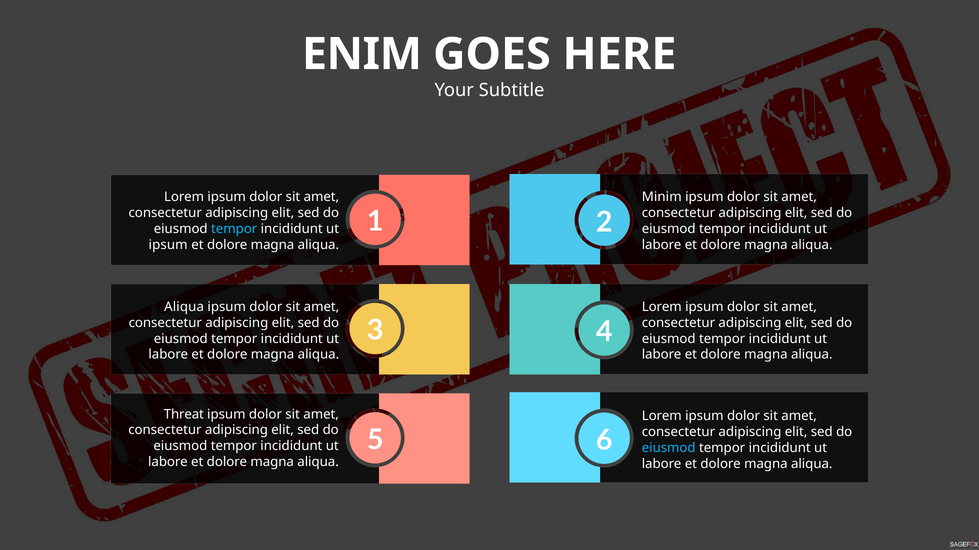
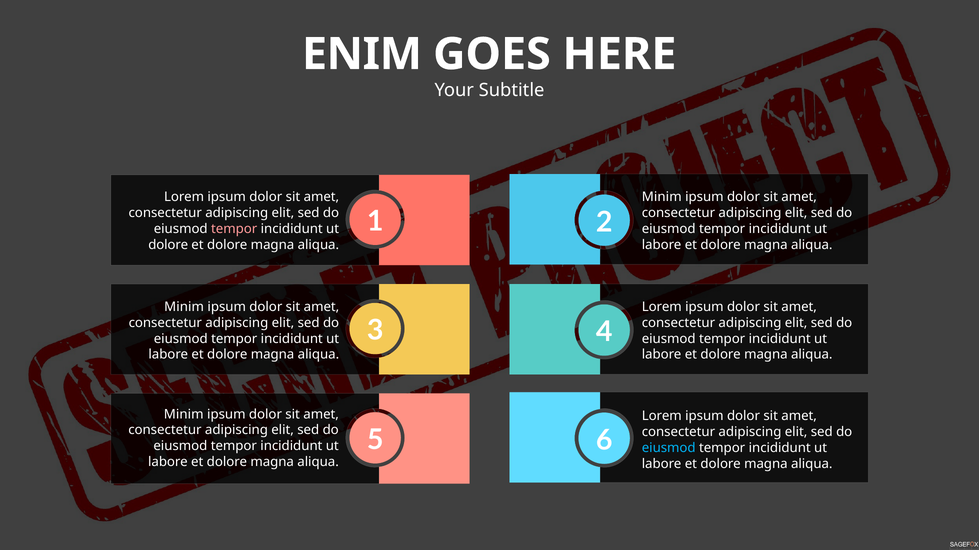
tempor colour: light blue -> pink (234, 229)
ipsum: ipsum -> dolore (168, 245)
Aliqua: Aliqua -> Minim (184, 307)
Threat: Threat -> Minim (184, 415)
